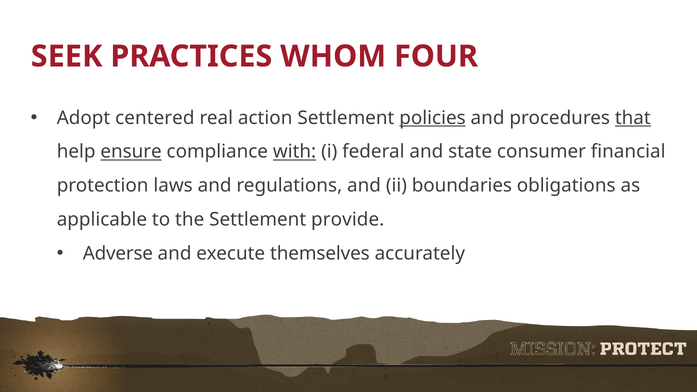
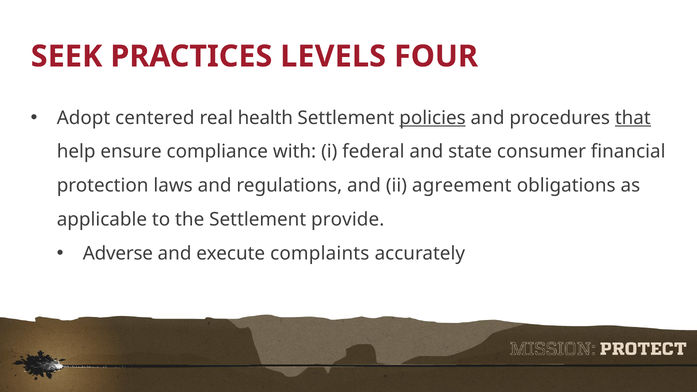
WHOM: WHOM -> LEVELS (333, 56)
action: action -> health (265, 118)
ensure underline: present -> none (131, 152)
with underline: present -> none (295, 152)
boundaries: boundaries -> agreement (462, 186)
themselves: themselves -> complaints (320, 254)
